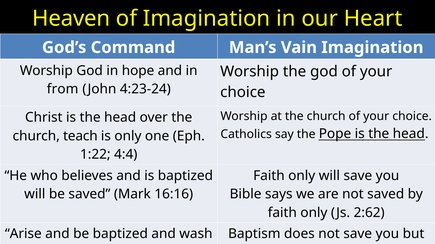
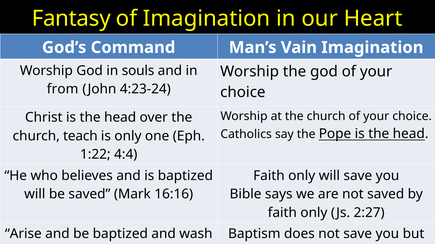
Heaven: Heaven -> Fantasy (71, 18)
hope: hope -> souls (138, 71)
2:62: 2:62 -> 2:27 (369, 213)
